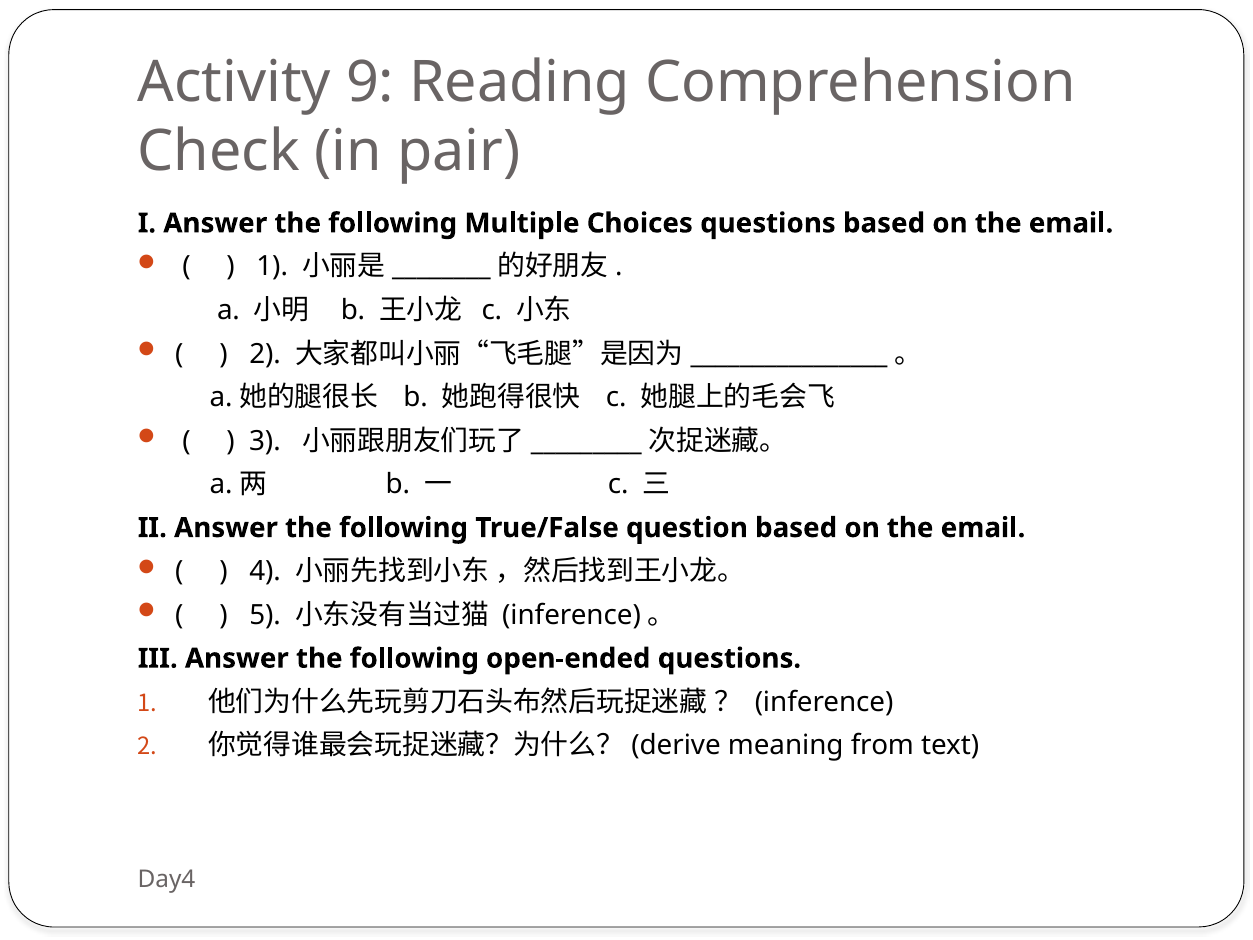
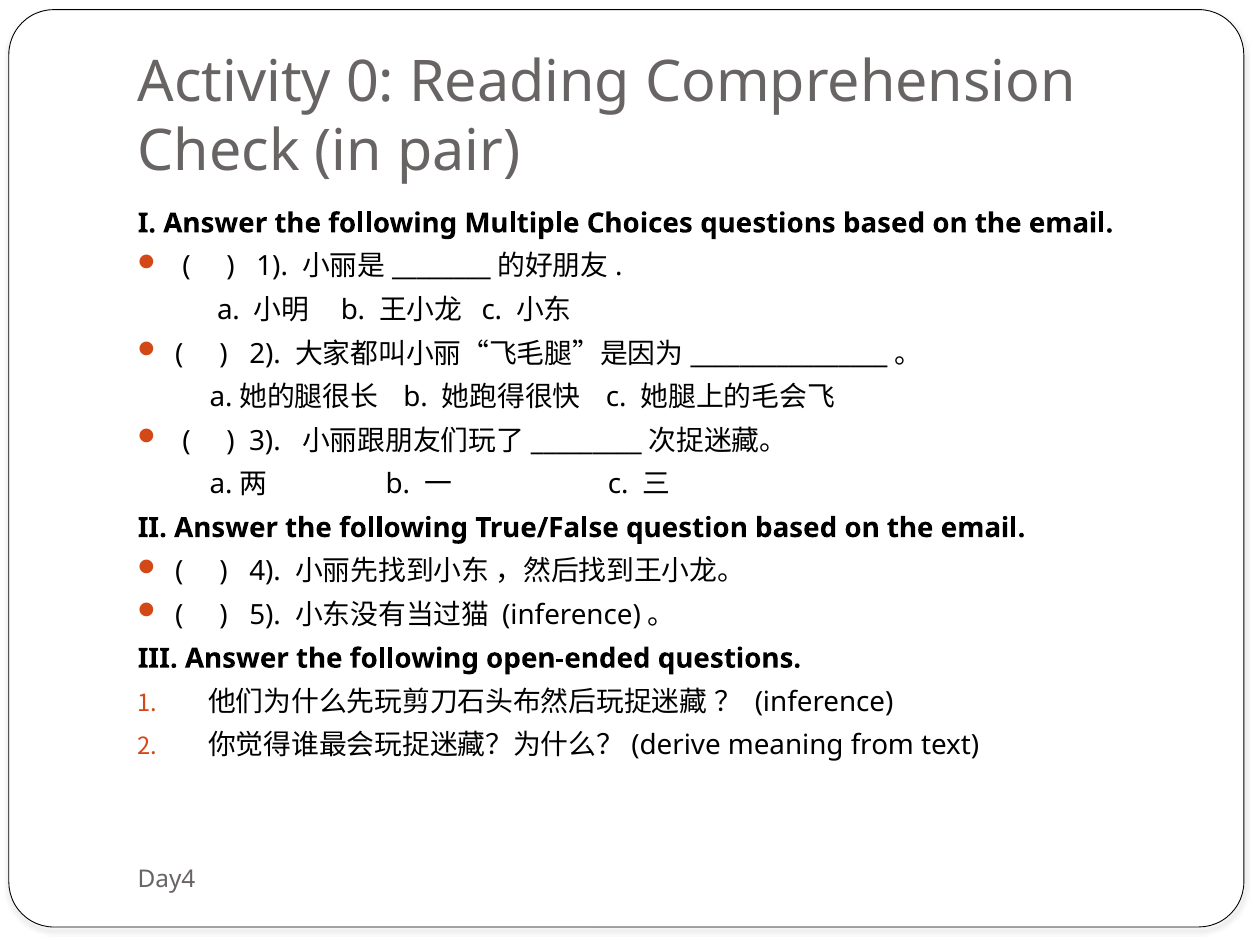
9: 9 -> 0 (370, 82)
